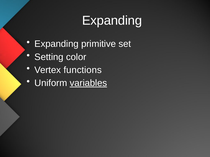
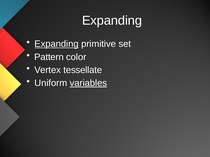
Expanding underline: none -> present (57, 44)
Setting: Setting -> Pattern (49, 57)
functions: functions -> tessellate (83, 70)
